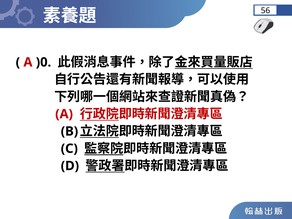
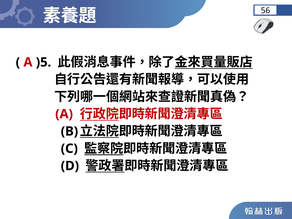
)0: )0 -> )5 (43, 62)
